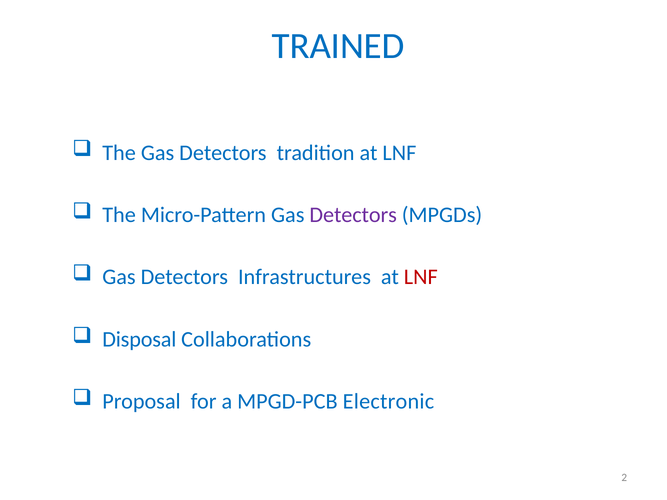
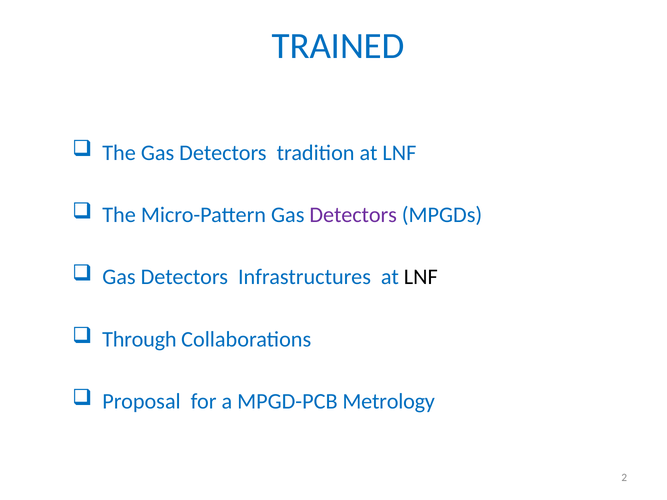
LNF colour: red -> black (421, 277)
Disposal: Disposal -> Through (139, 340)
Electronic: Electronic -> Metrology (389, 402)
